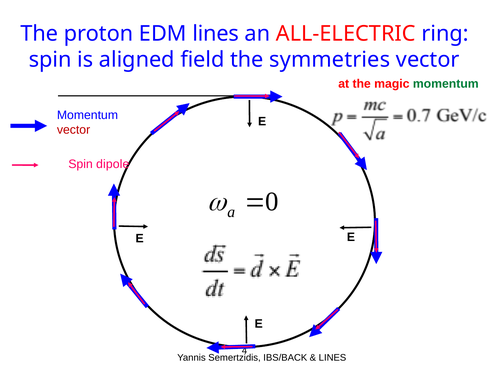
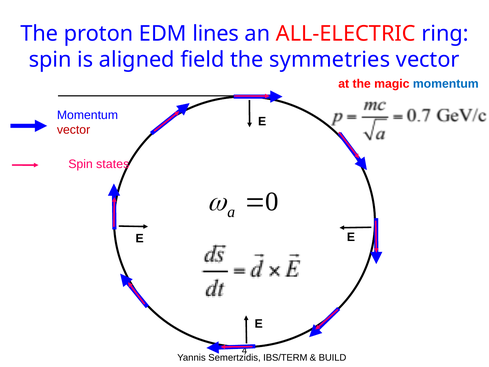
momentum colour: green -> blue (446, 84)
dipole: dipole -> states (113, 164)
IBS/BACK: IBS/BACK -> IBS/TERM (285, 358)
LINES: LINES -> BUILD (333, 358)
